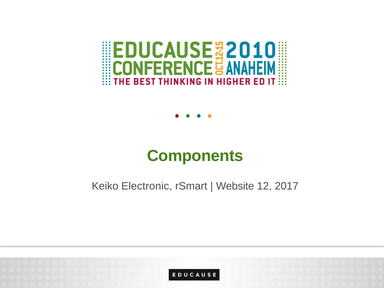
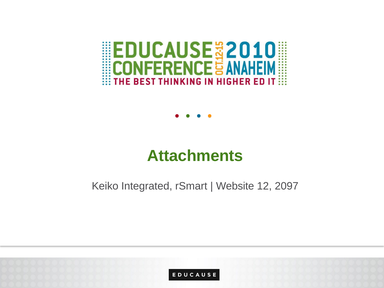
Components: Components -> Attachments (195, 156)
Electronic: Electronic -> Integrated (147, 186)
2017: 2017 -> 2097 (287, 186)
